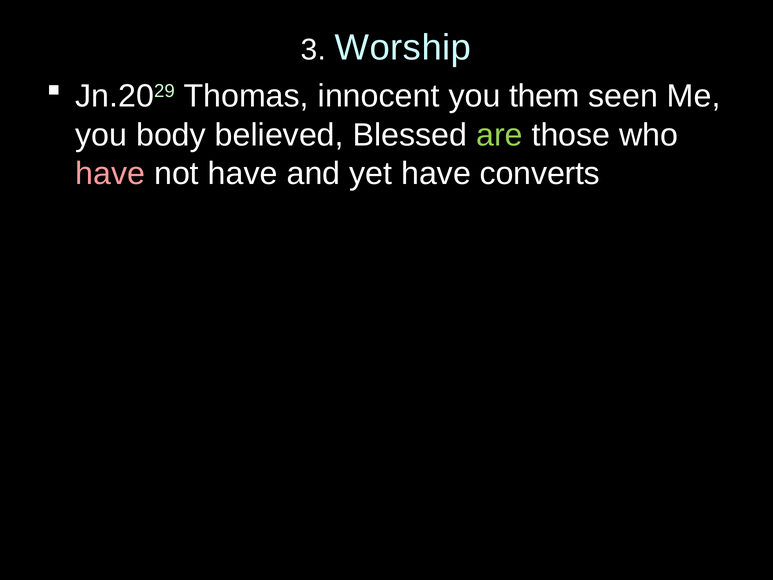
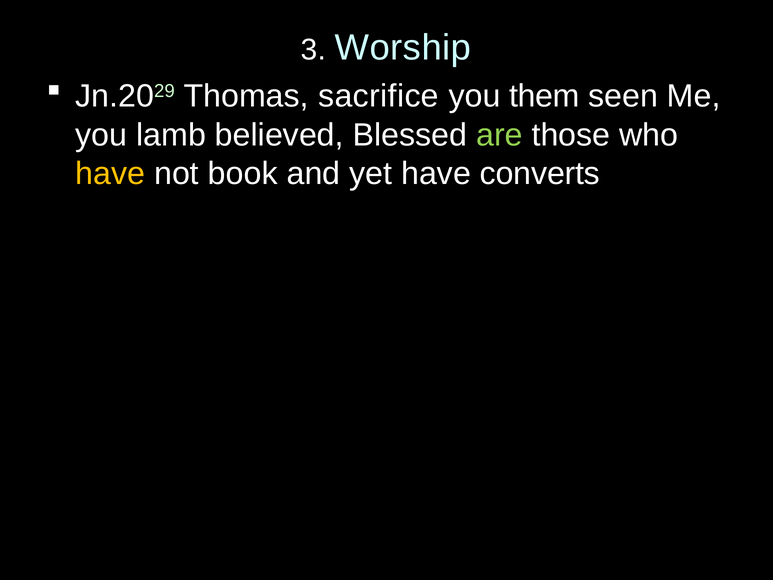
innocent: innocent -> sacrifice (379, 96)
body: body -> lamb (171, 135)
have colour: pink -> yellow (110, 174)
not have: have -> book (243, 174)
